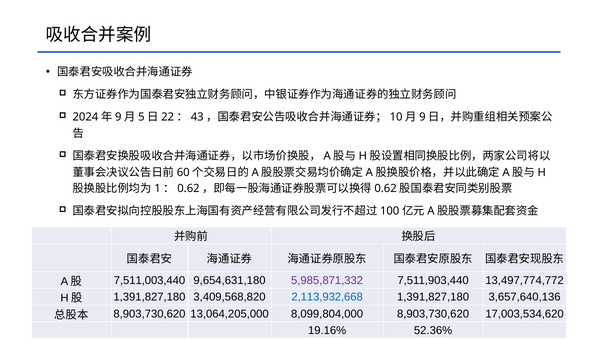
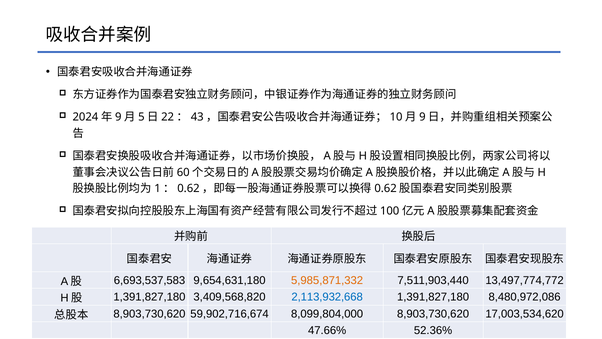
7,511,003,440: 7,511,003,440 -> 6,693,537,583 (150, 280)
5,985,871,332 colour: purple -> orange (327, 280)
3,657,640,136: 3,657,640,136 -> 8,480,972,086 (525, 297)
13,064,205,000: 13,064,205,000 -> 59,902,716,674 (230, 313)
19.16%: 19.16% -> 47.66% (327, 330)
